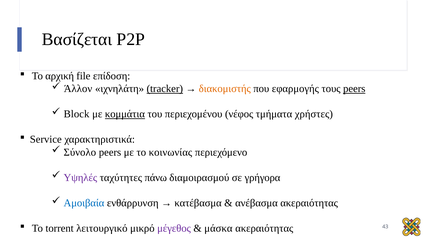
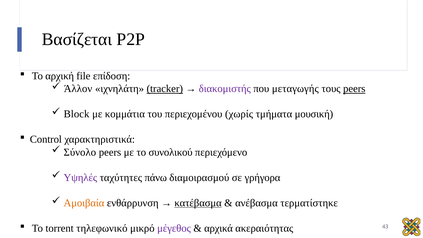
διακομιστής colour: orange -> purple (225, 89)
εφαρμογής: εφαρμογής -> μεταγωγής (295, 89)
κομμάτια underline: present -> none (125, 114)
νέφος: νέφος -> χωρίς (239, 114)
χρήστες: χρήστες -> μουσική (314, 114)
Service: Service -> Control (46, 139)
κοινωνίας: κοινωνίας -> συνολικού (171, 152)
Αμοιβαία colour: blue -> orange (84, 203)
κατέβασμα underline: none -> present (198, 203)
ανέβασμα ακεραιότητας: ακεραιότητας -> τερματίστηκε (309, 203)
λειτουργικό: λειτουργικό -> τηλεφωνικό (102, 228)
μάσκα: μάσκα -> αρχικά (219, 228)
